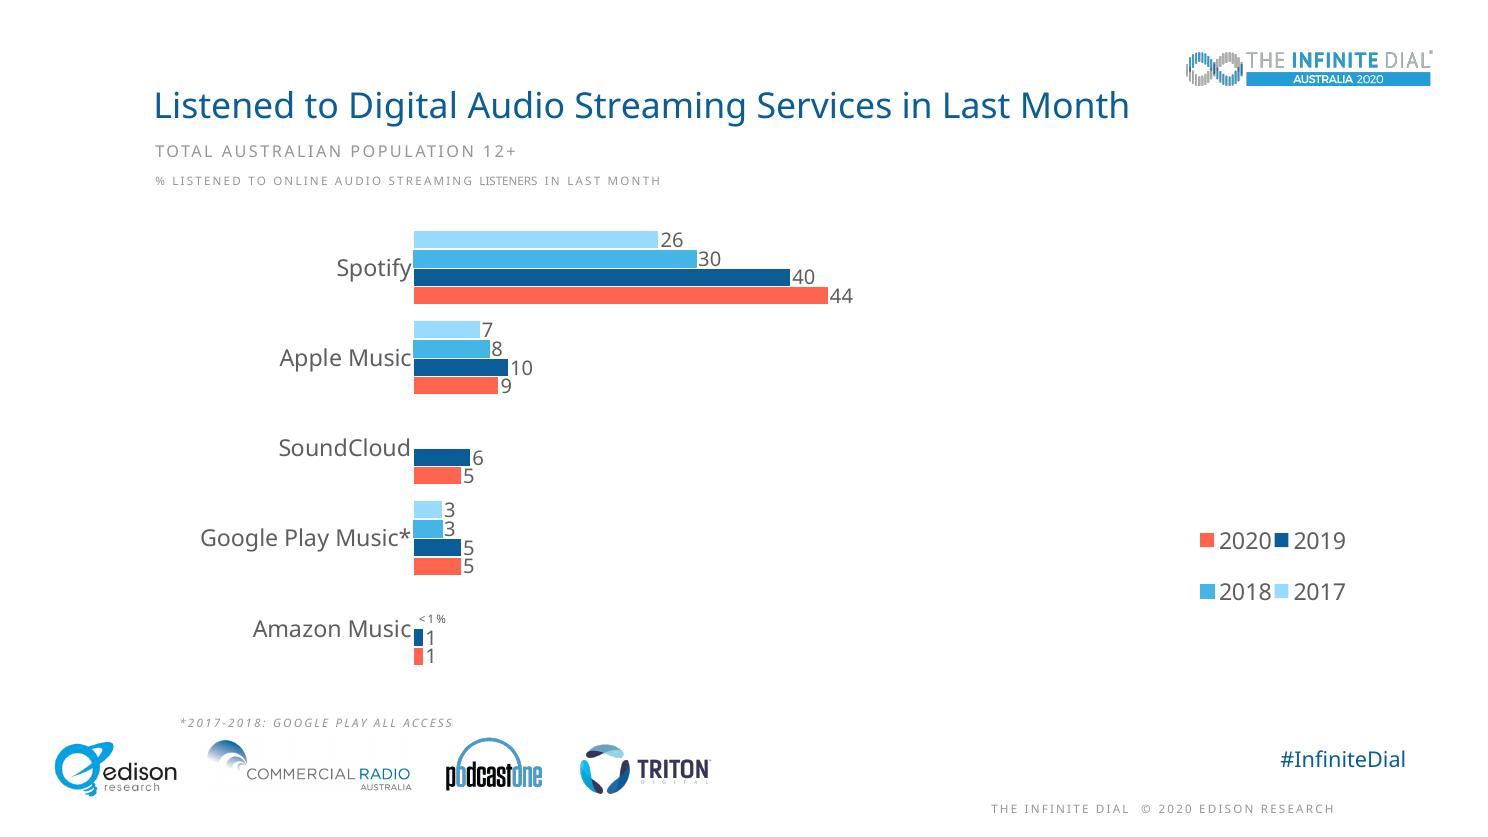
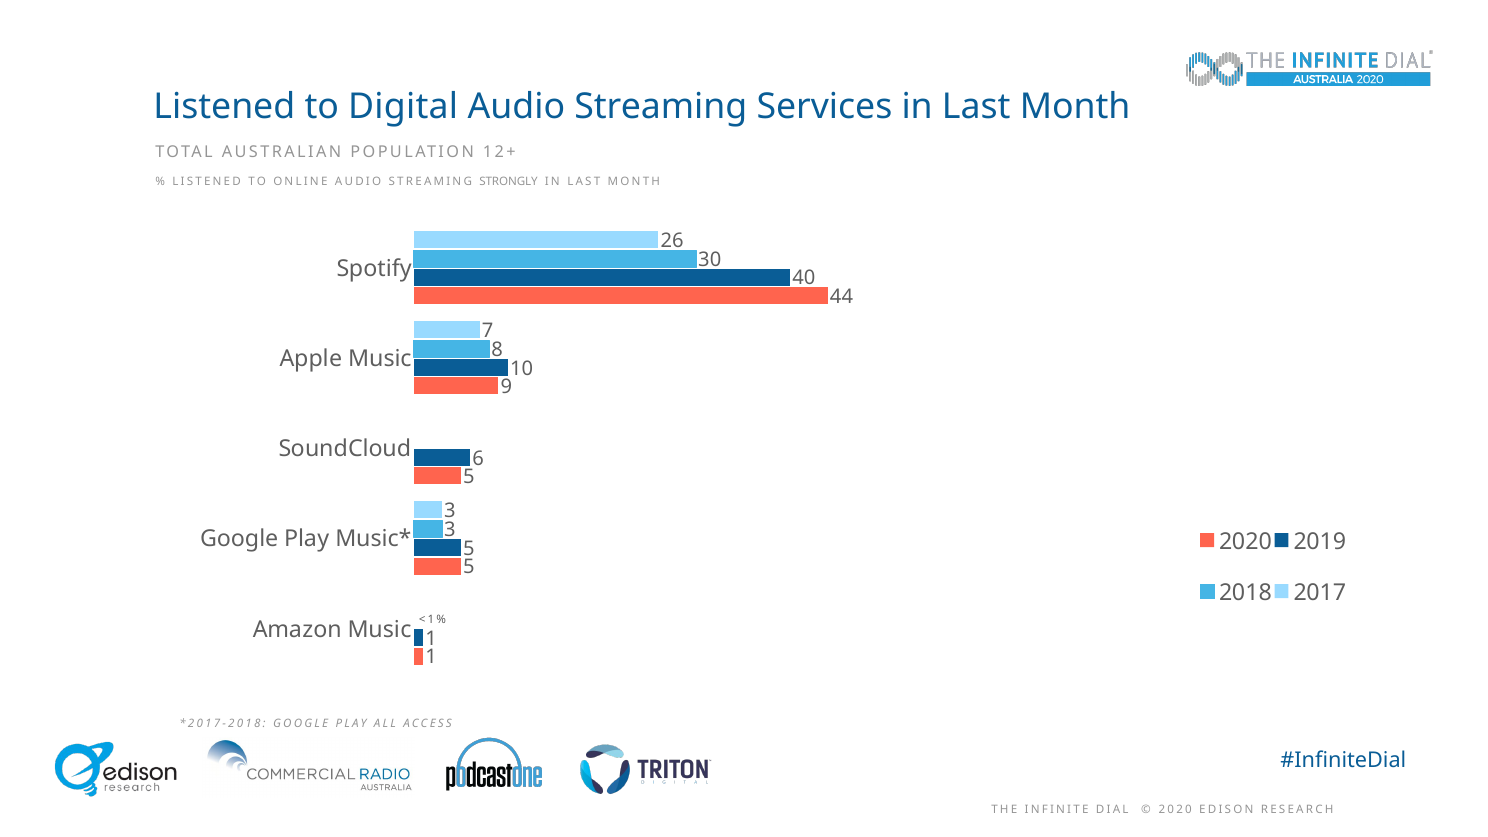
LISTENERS: LISTENERS -> STRONGLY (509, 181)
